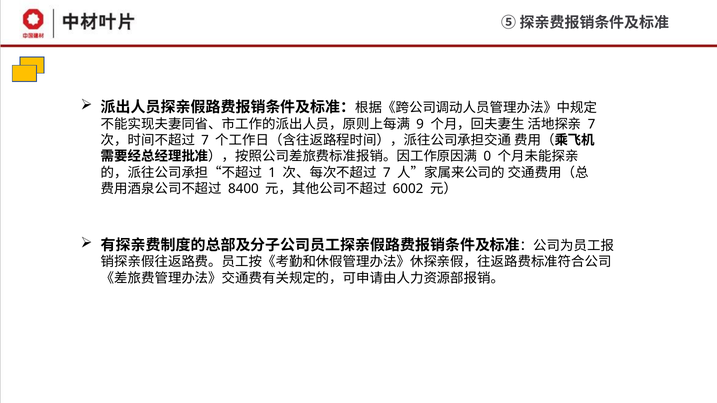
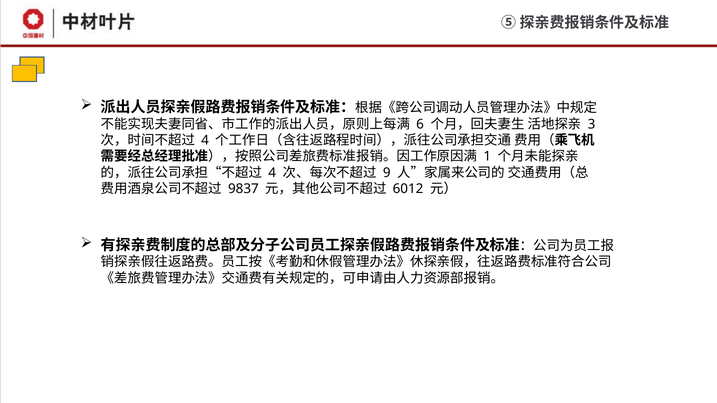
9: 9 -> 6 (420, 124)
7: 7 -> 3 (592, 124)
7: 7 -> 4 (205, 141)
0: 0 -> 1 (487, 157)
1: 1 -> 4 (272, 173)
7: 7 -> 9 (387, 173)
8400: 8400 -> 9837 (243, 189)
6002: 6002 -> 6012 (408, 189)
